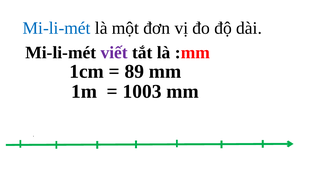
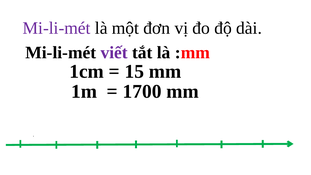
Mi-li-mét colour: blue -> purple (57, 28)
89: 89 -> 15 (134, 71)
1003: 1003 -> 1700 (142, 91)
